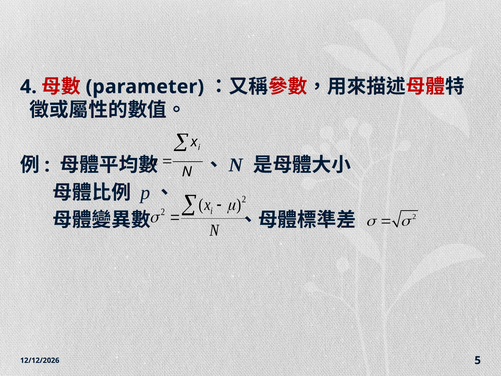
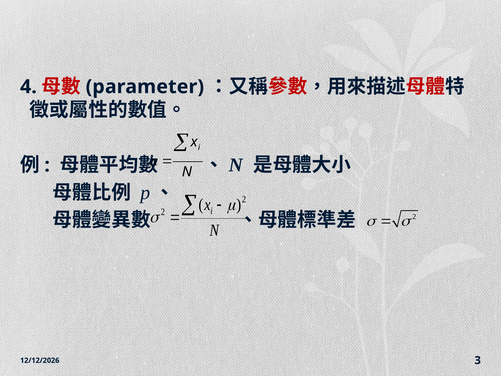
5: 5 -> 3 (478, 360)
